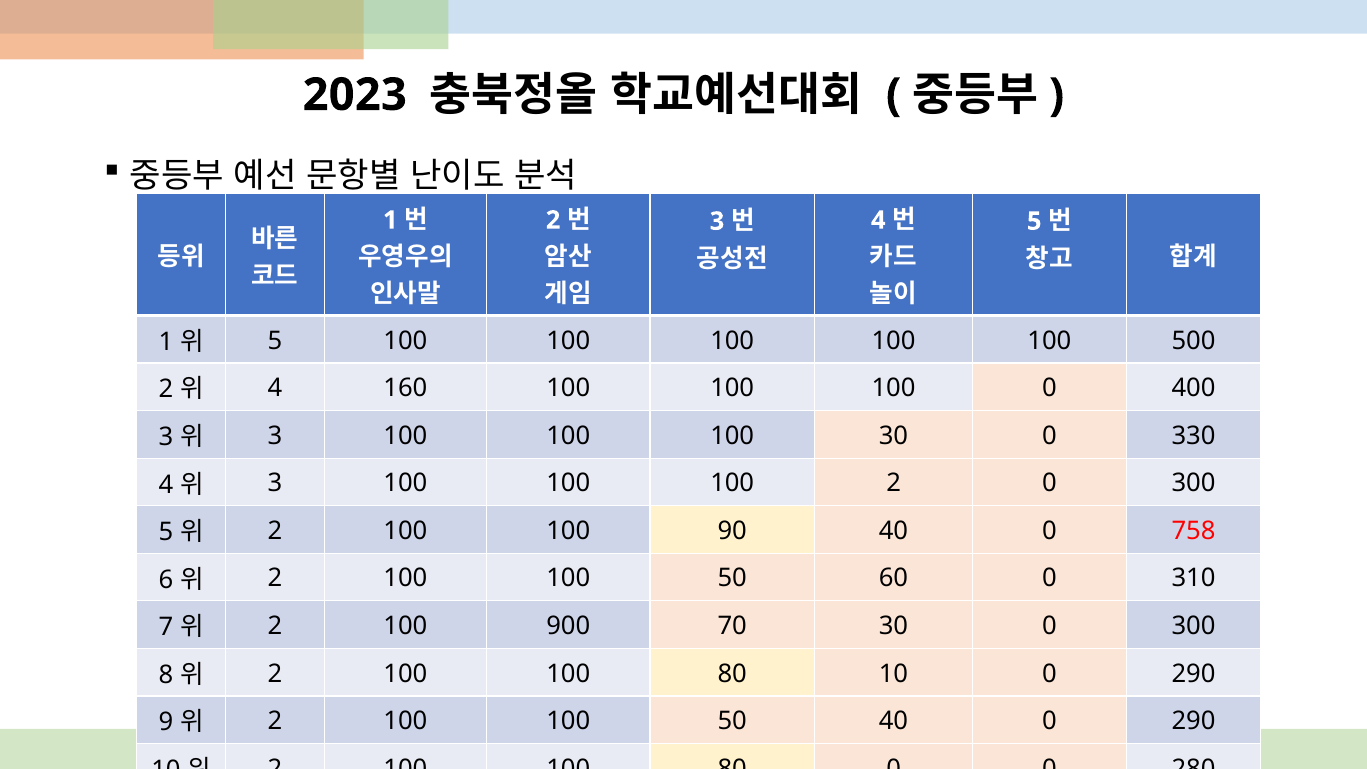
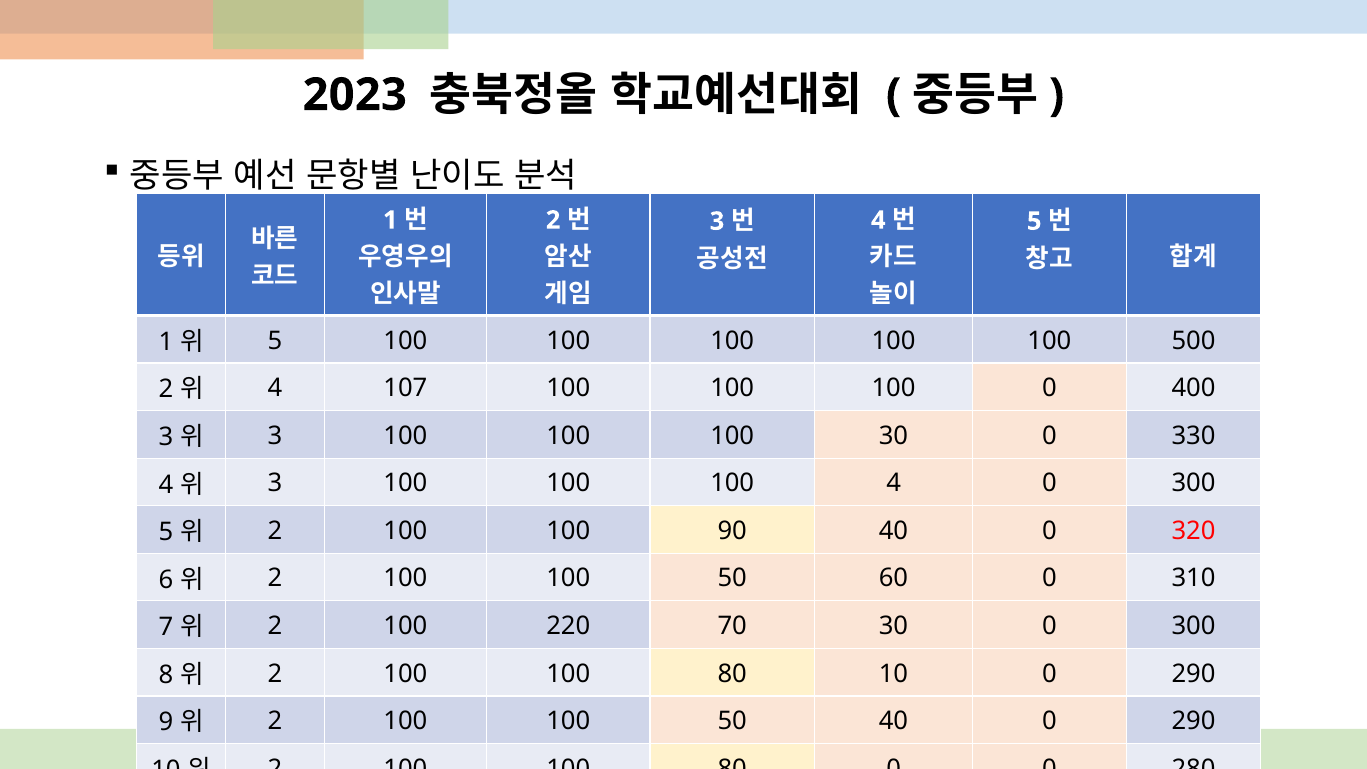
160: 160 -> 107 (405, 388)
100 2: 2 -> 4 (894, 483)
758: 758 -> 320 (1194, 531)
900: 900 -> 220 (568, 626)
